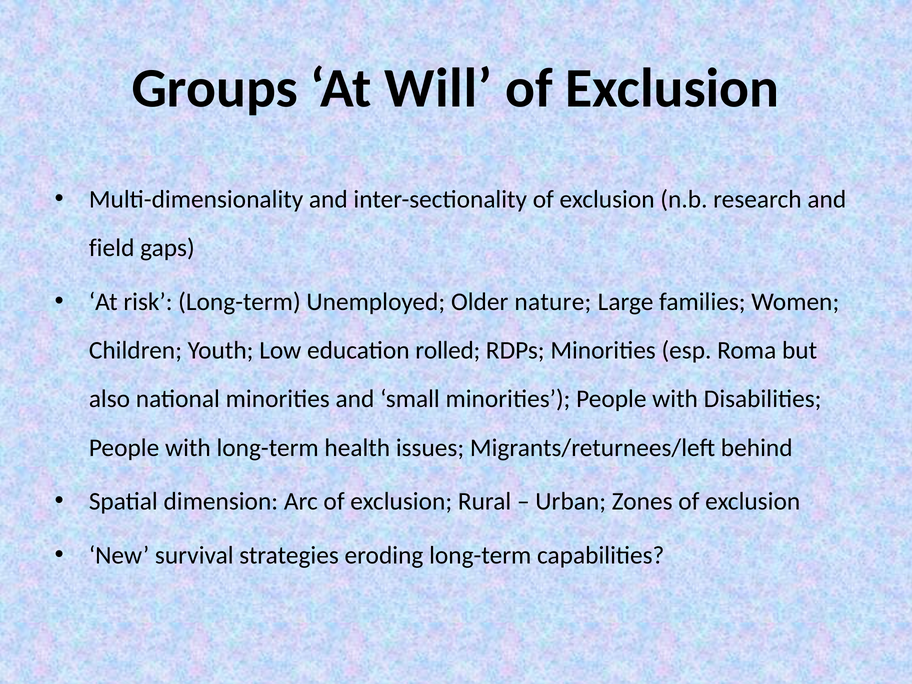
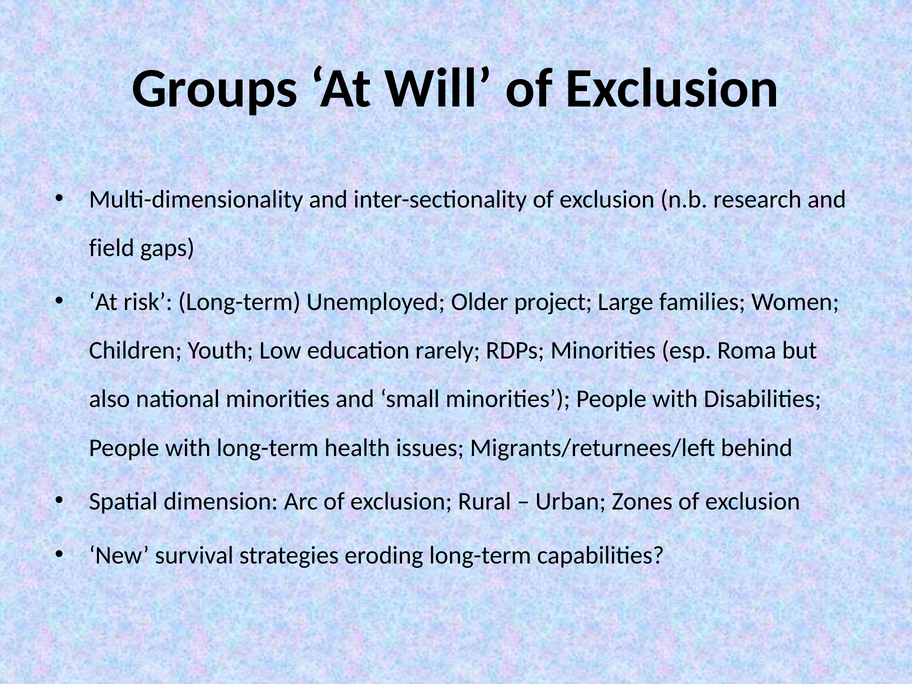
nature: nature -> project (553, 302)
rolled: rolled -> rarely (448, 350)
